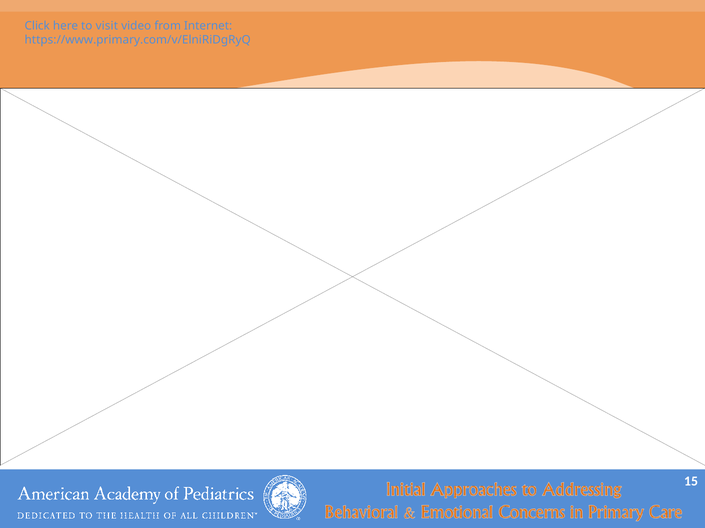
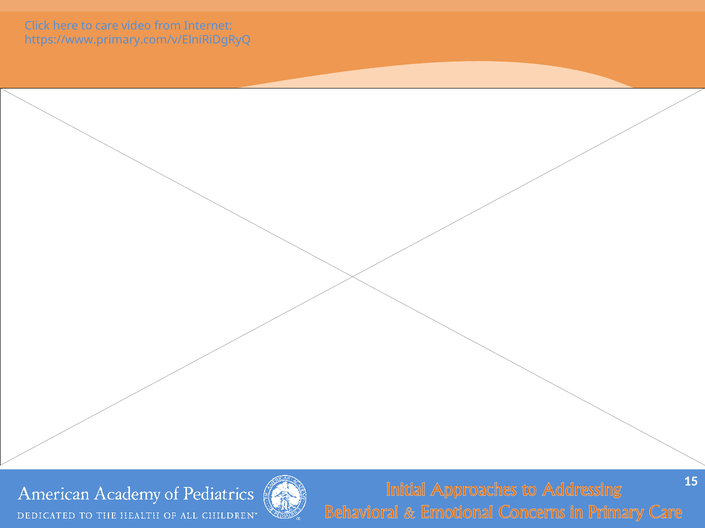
visit: visit -> care (107, 26)
